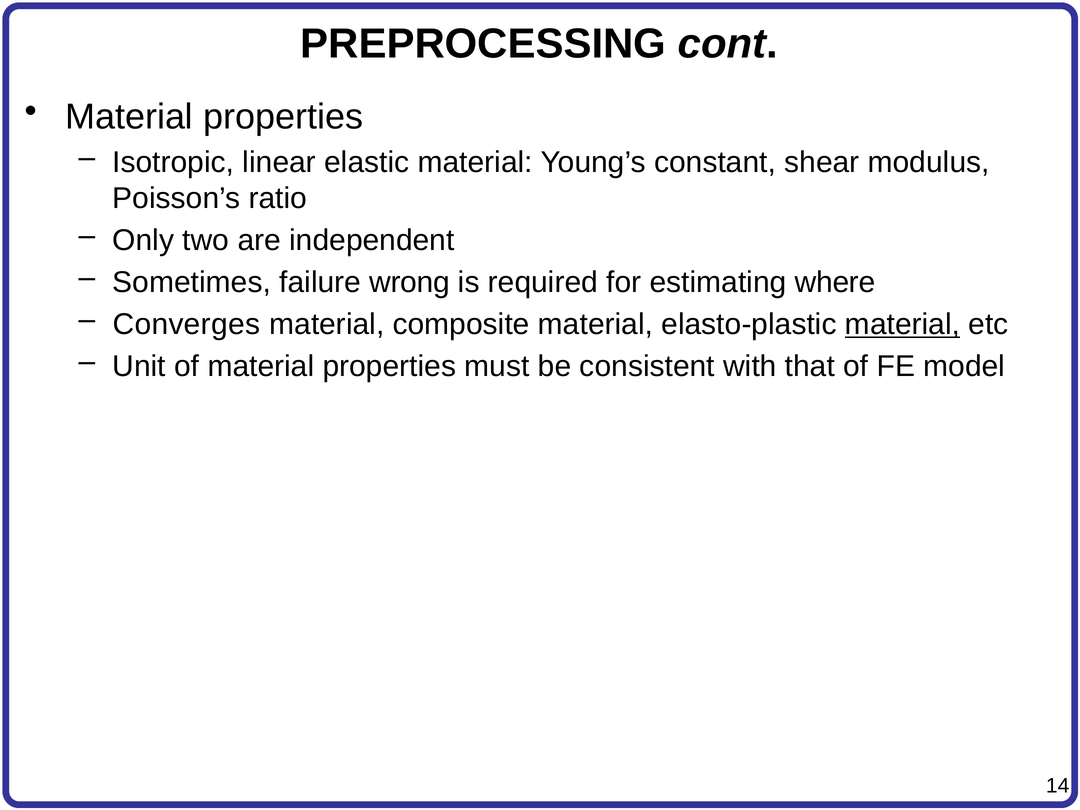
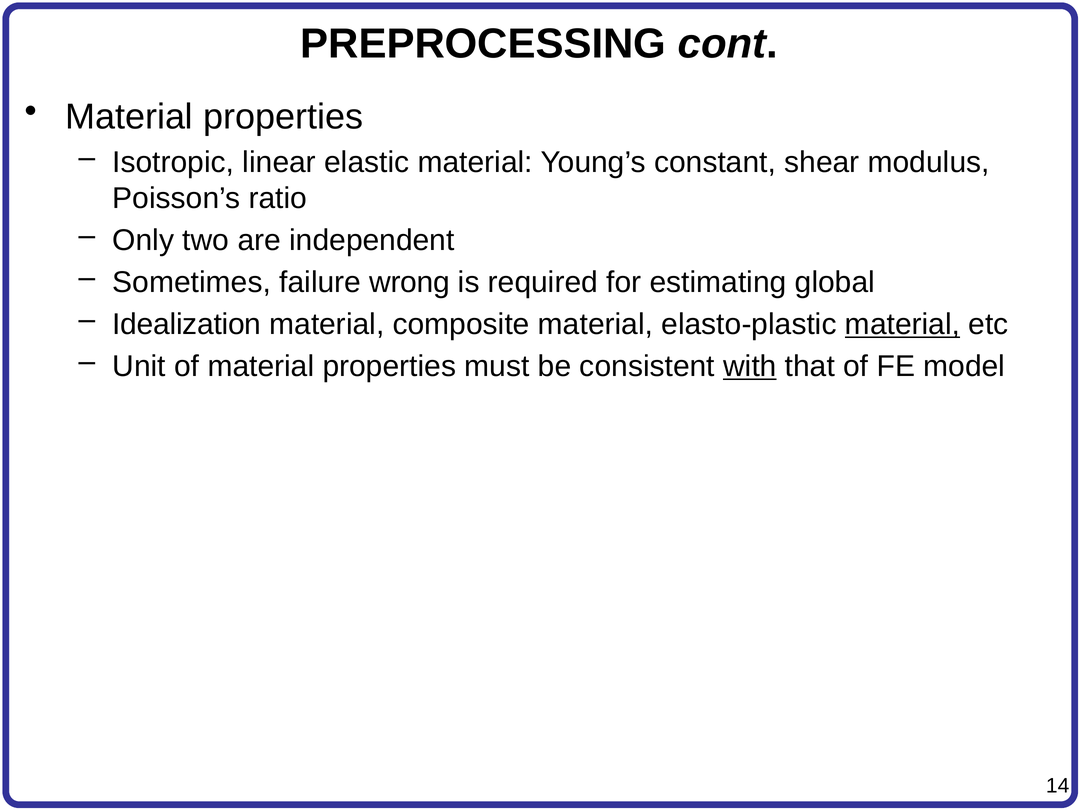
where: where -> global (835, 282)
Converges: Converges -> Idealization (187, 324)
with underline: none -> present (750, 366)
